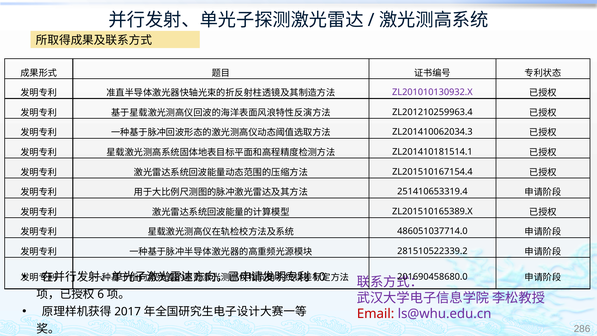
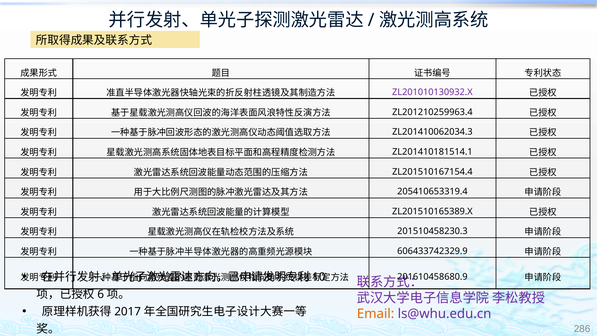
251410653319.4: 251410653319.4 -> 205410653319.4 (432, 191)
486051037714.0: 486051037714.0 -> 201510458230.3 (432, 231)
281510522339.2: 281510522339.2 -> 606433742329.9 (432, 251)
201690458680.0: 201690458680.0 -> 201610458680.9 (432, 277)
Email colour: red -> orange (376, 314)
